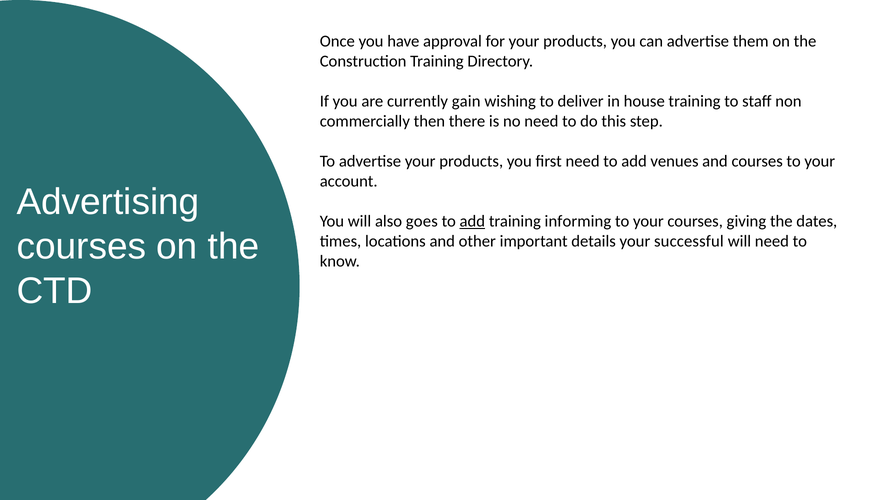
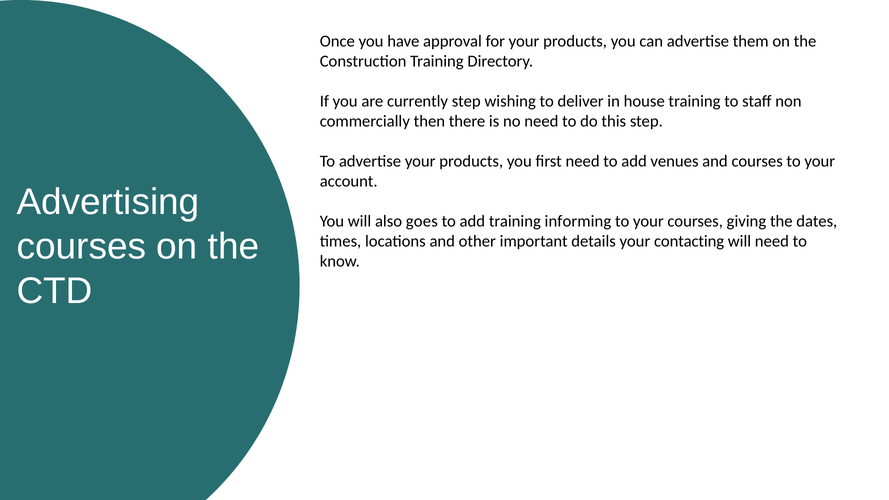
currently gain: gain -> step (466, 101)
add underline: present -> none (472, 222)
successful: successful -> contacting (689, 242)
